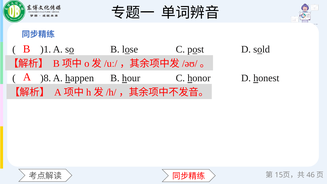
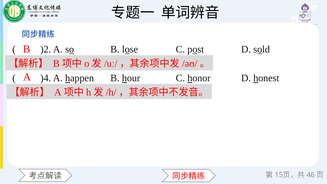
)1: )1 -> )2 (46, 49)
)8: )8 -> )4 (46, 78)
